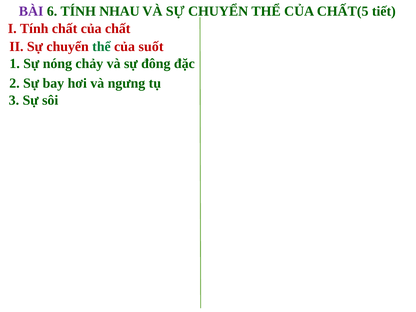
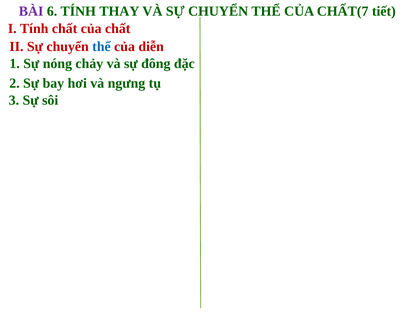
NHAU: NHAU -> THAY (119, 11)
CHẤT(5: CHẤT(5 -> CHẤT(7 (343, 11)
thể colour: green -> blue (101, 47)
suốt: suốt -> diễn (151, 47)
